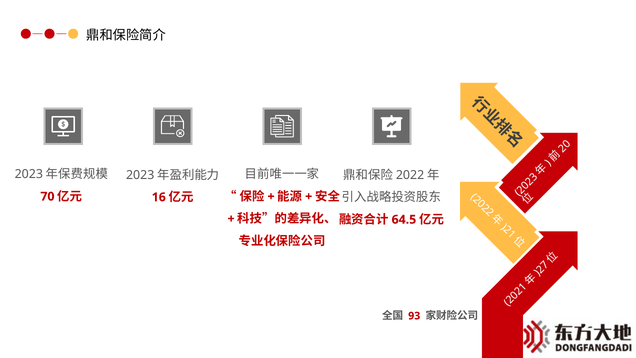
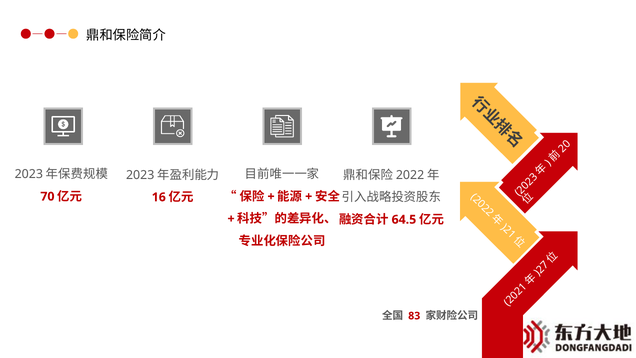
93: 93 -> 83 (414, 316)
